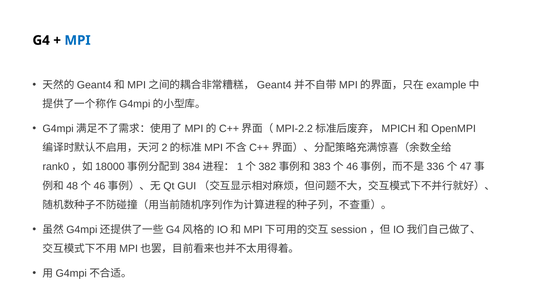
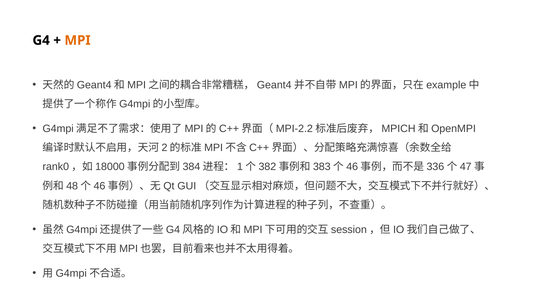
MPI colour: blue -> orange (78, 40)
